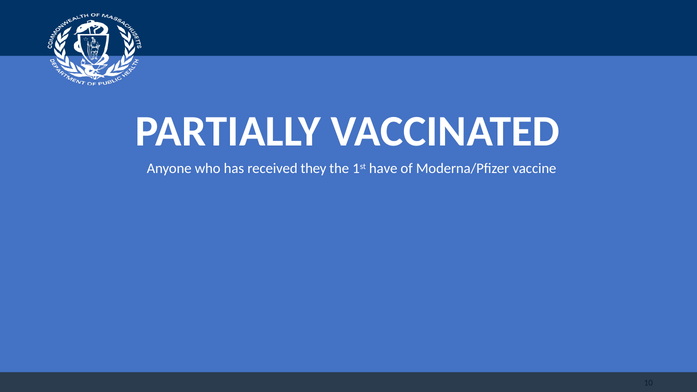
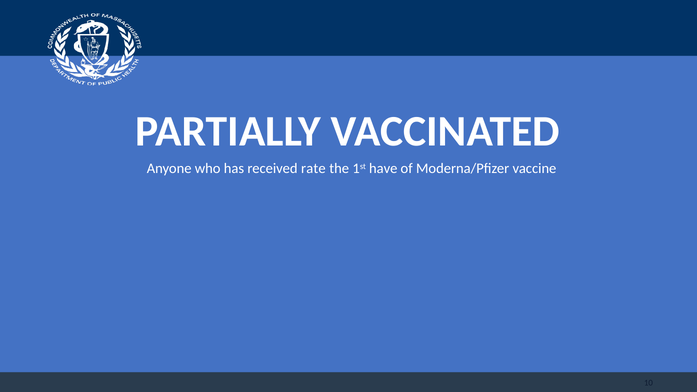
they: they -> rate (313, 169)
